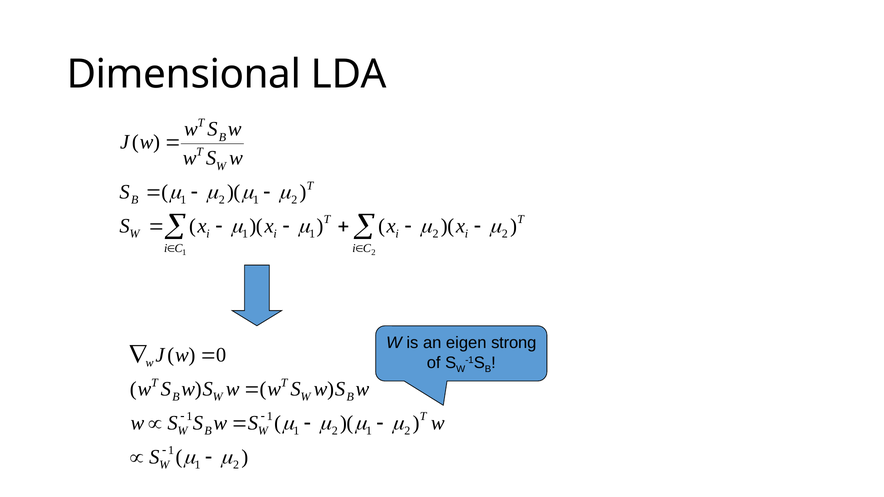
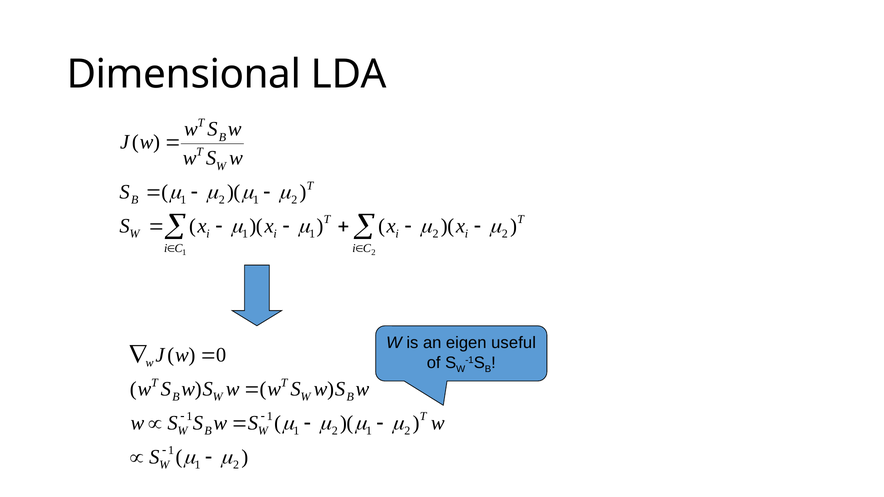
strong: strong -> useful (514, 343)
